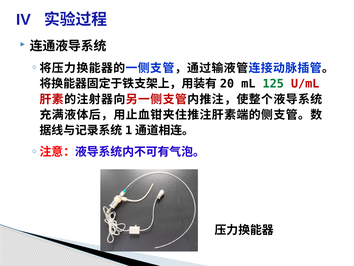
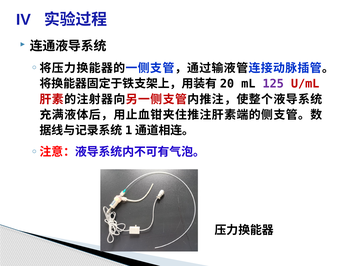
125 colour: green -> purple (273, 84)
